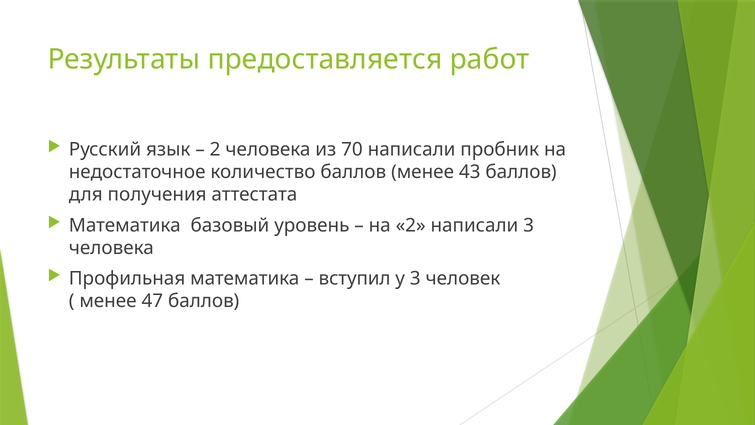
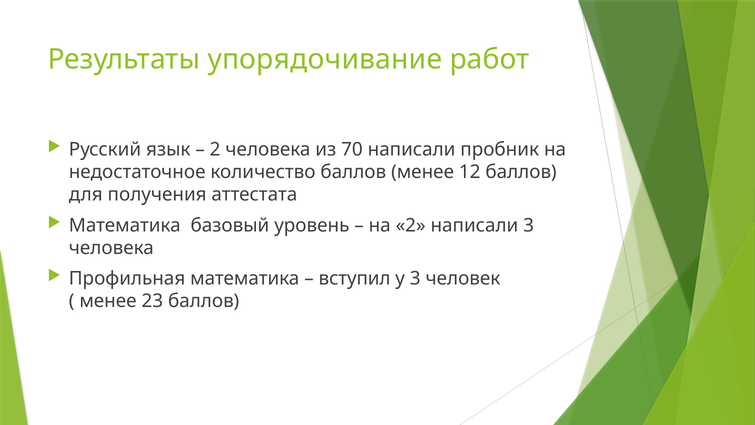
предоставляется: предоставляется -> упорядочивание (325, 60)
43: 43 -> 12 (470, 172)
47: 47 -> 23 (152, 301)
